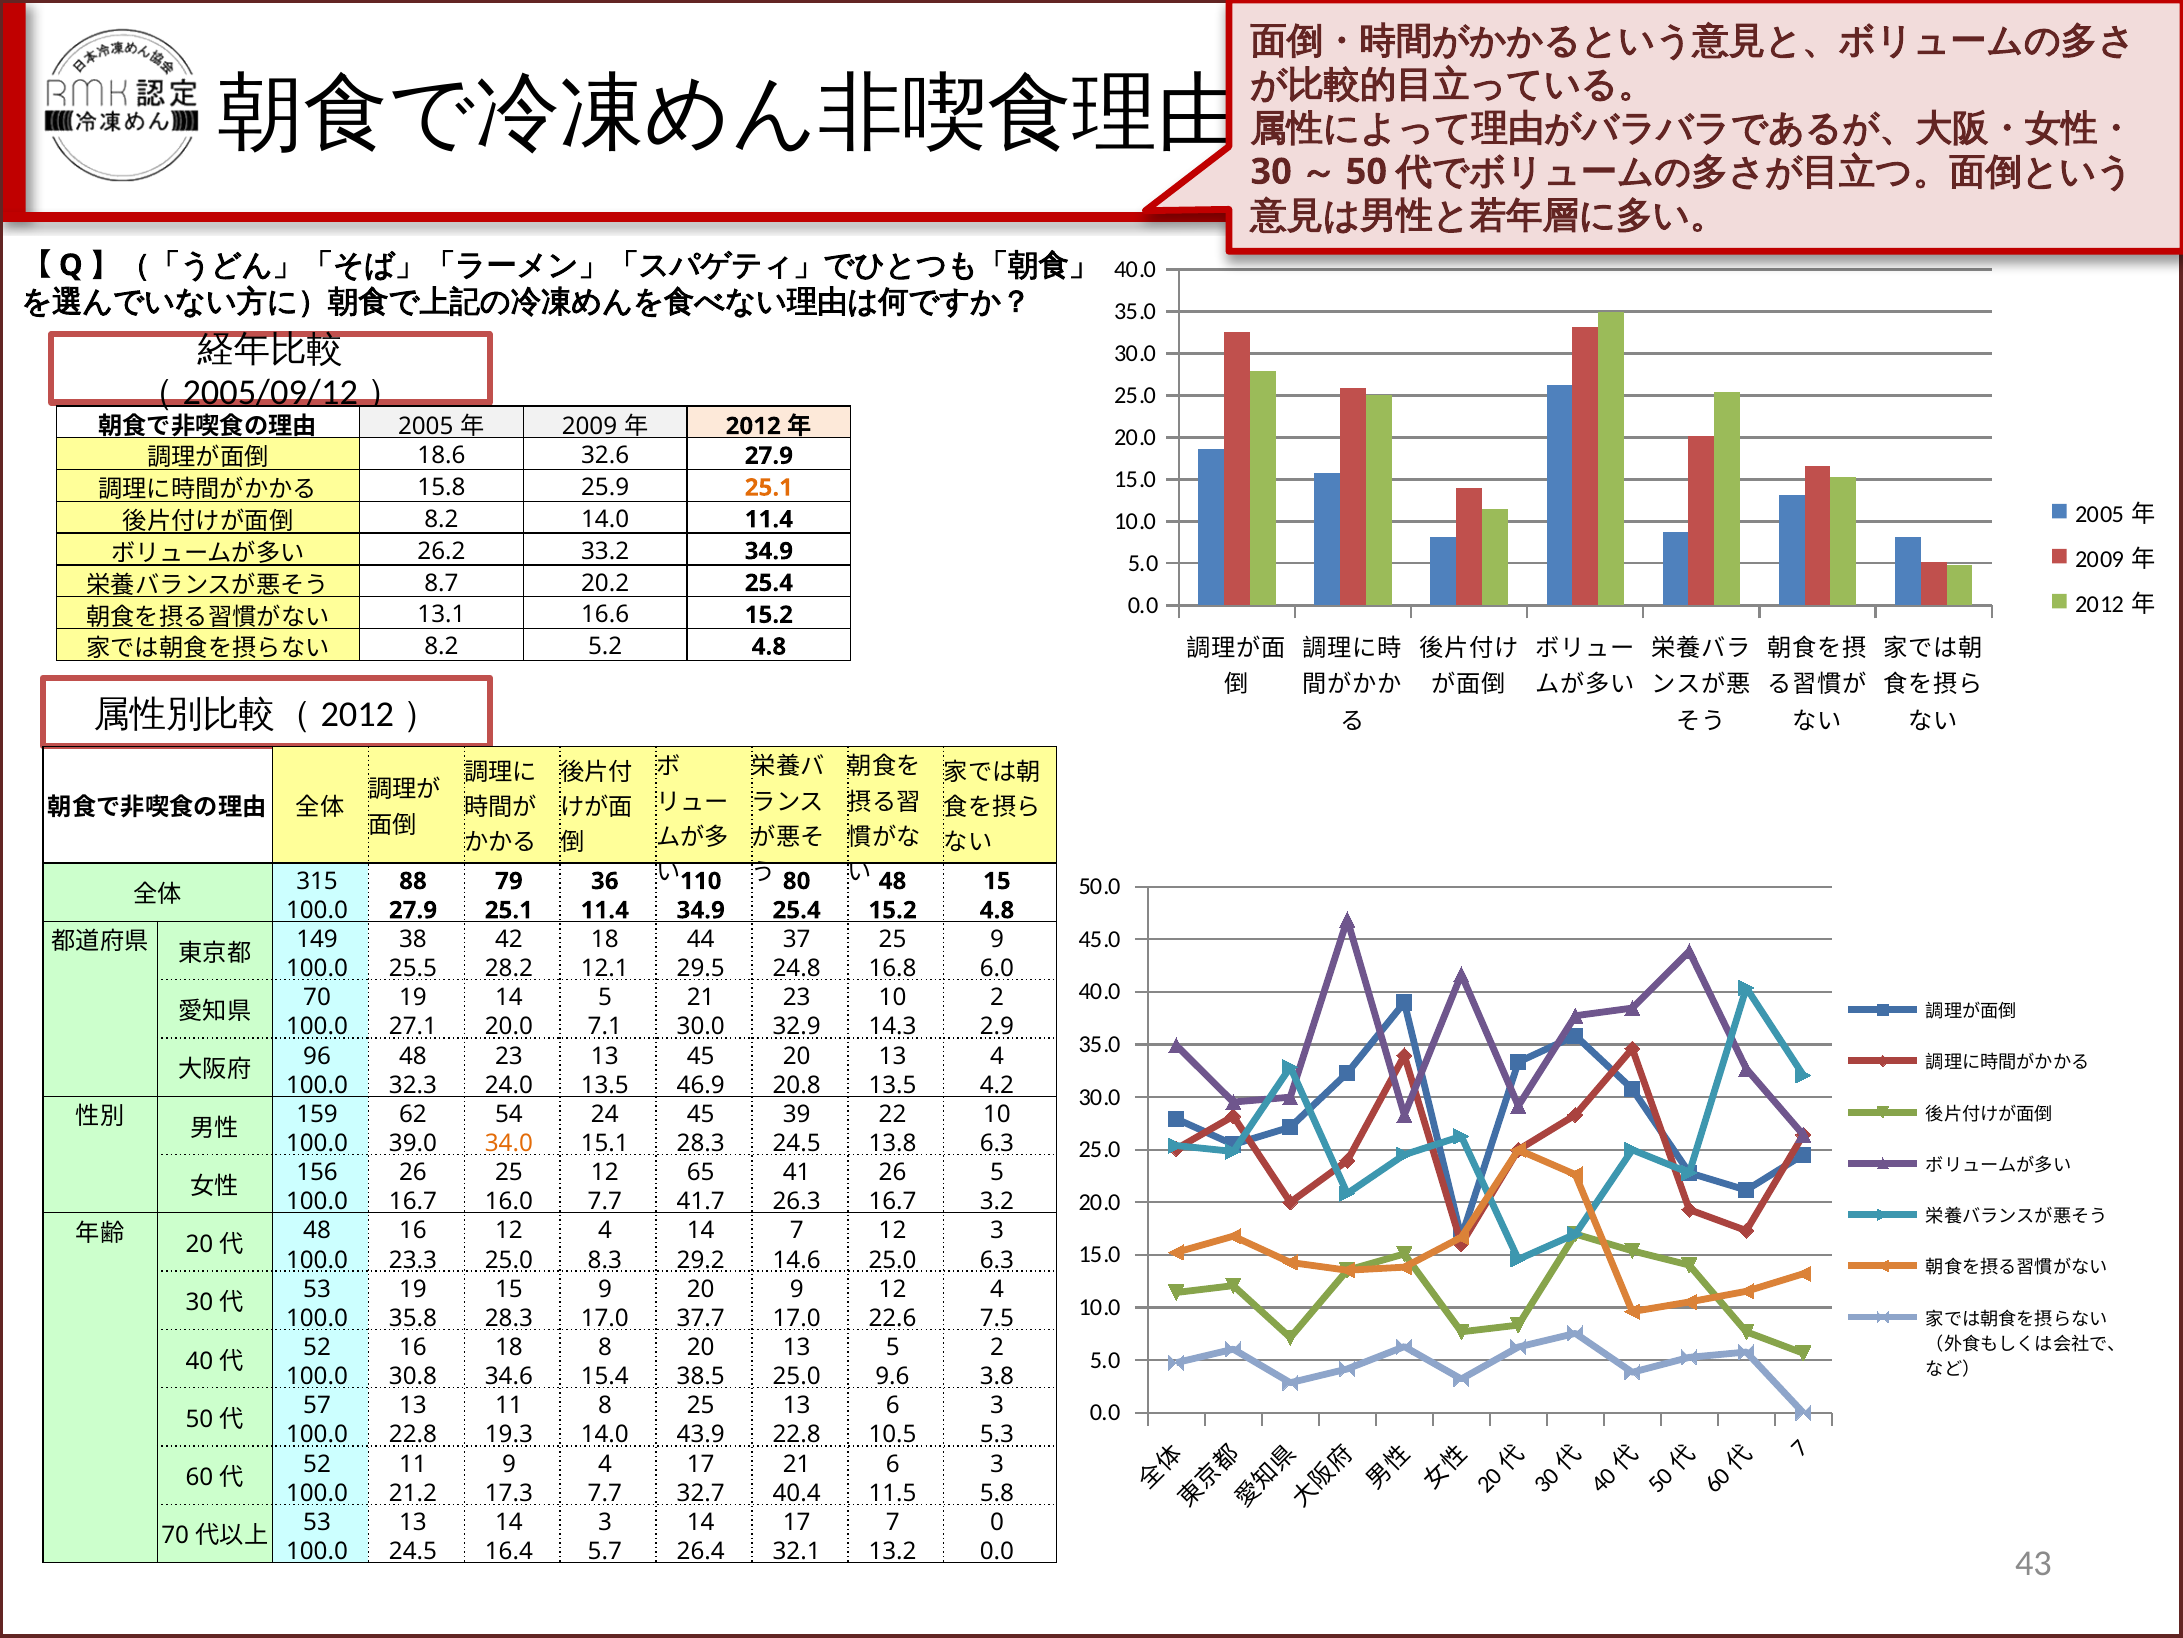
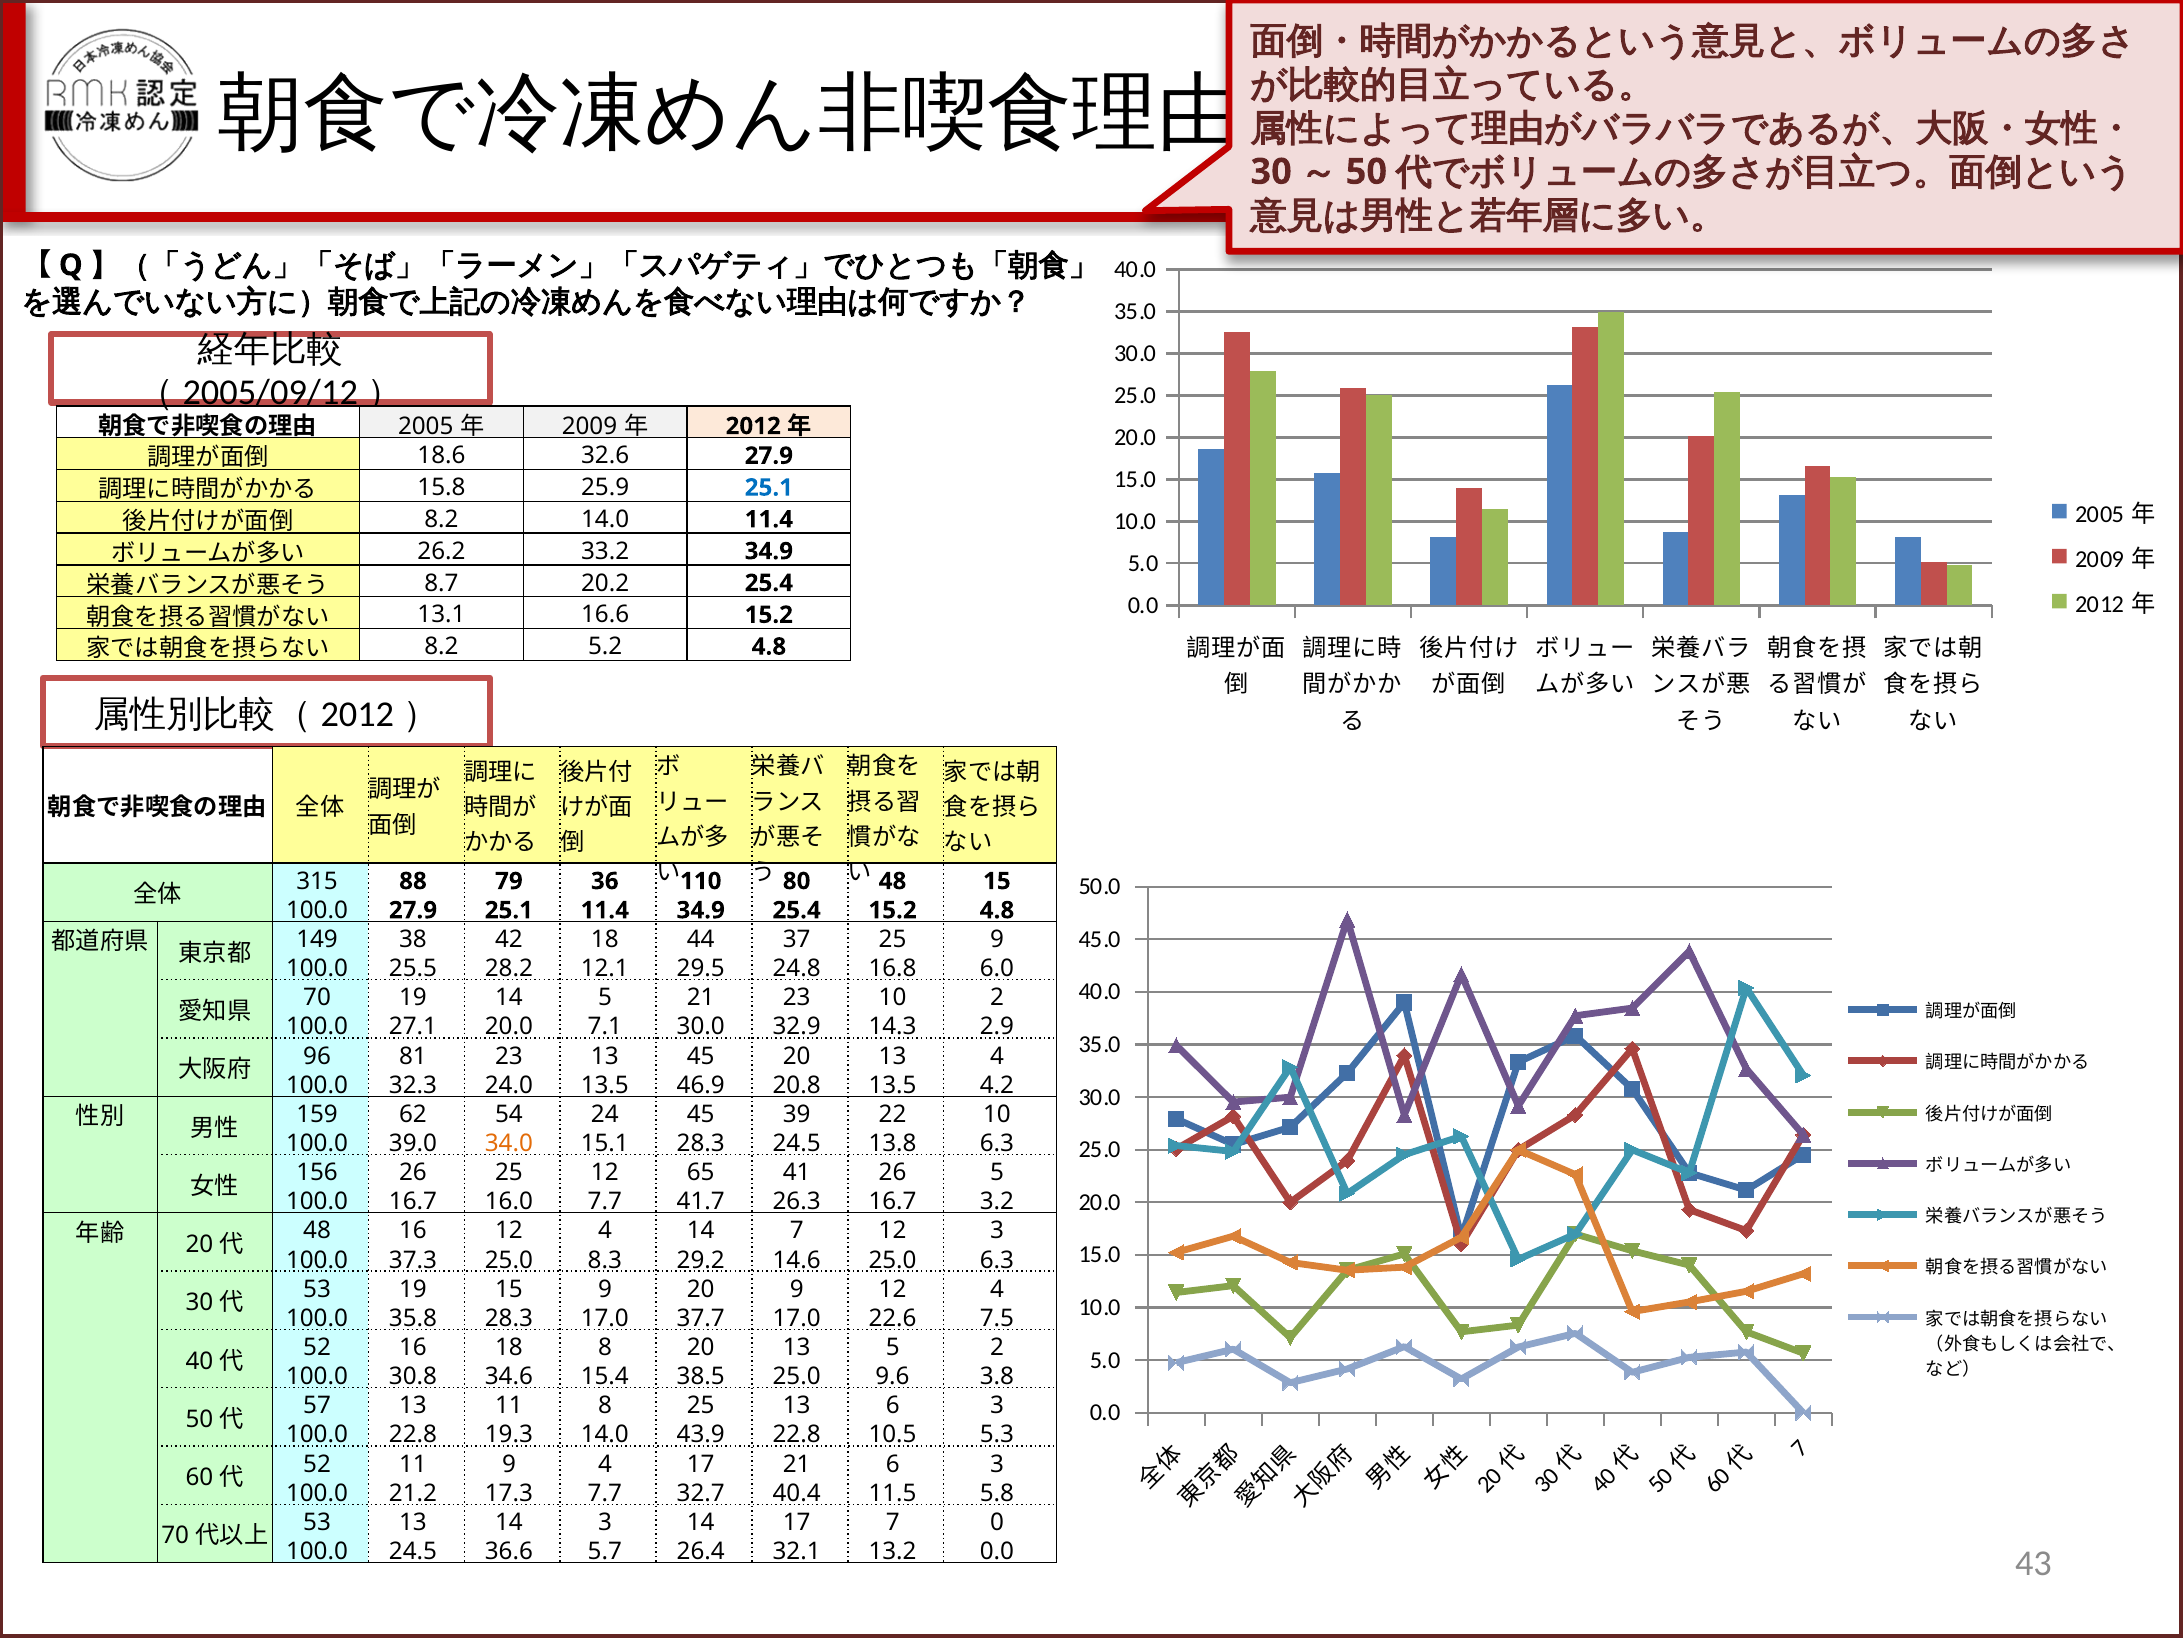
25.1 colour: orange -> blue (769, 487)
48: 48 -> 81 (413, 1056)
23.3: 23.3 -> 37.3 (413, 1260)
16.4: 16.4 -> 36.6 (509, 1551)
